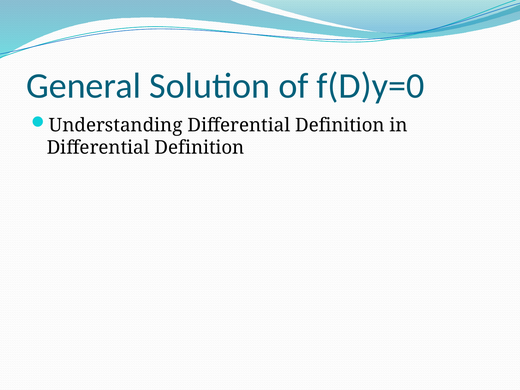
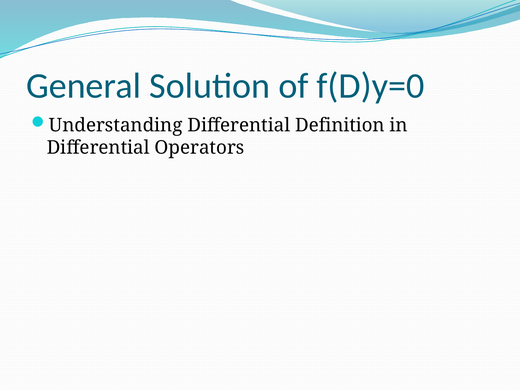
Definition: Definition -> Operators (199, 148)
